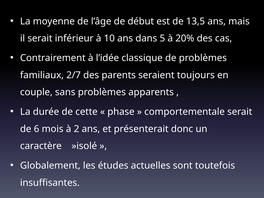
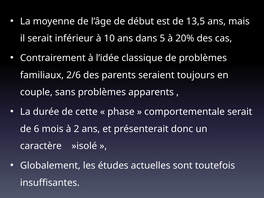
2/7: 2/7 -> 2/6 (74, 75)
